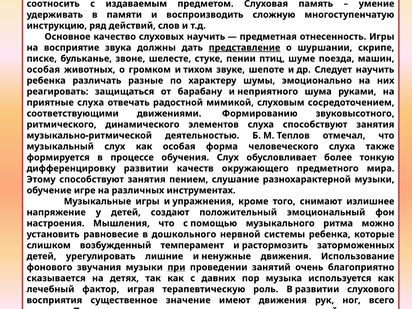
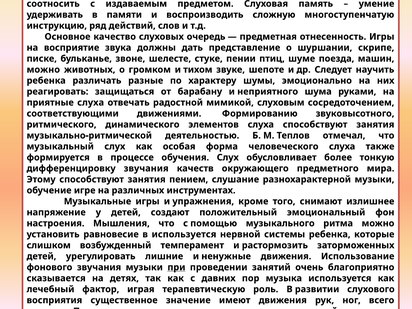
слуховых научить: научить -> очередь (206, 37)
представление underline: present -> none (244, 48)
особая: особая -> можно (43, 70)
дифференцировку развитии: развитии -> звучания (146, 168)
в дошкольного: дошкольного -> используется (184, 234)
